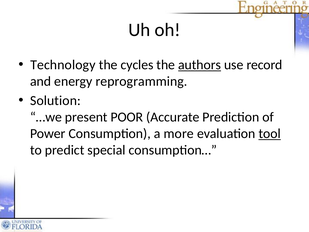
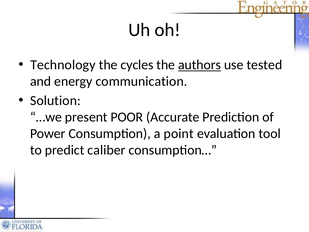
record: record -> tested (264, 65)
reprogramming: reprogramming -> communication (141, 81)
more: more -> point (179, 134)
tool underline: present -> none (270, 134)
special: special -> caliber (106, 150)
